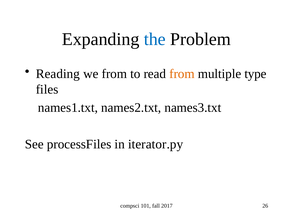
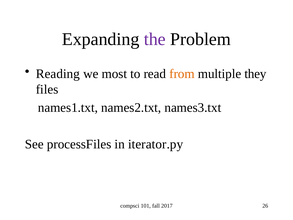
the colour: blue -> purple (155, 39)
we from: from -> most (114, 74)
type: type -> they (255, 74)
